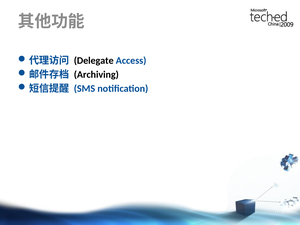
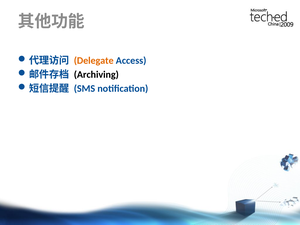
Delegate colour: black -> orange (94, 61)
